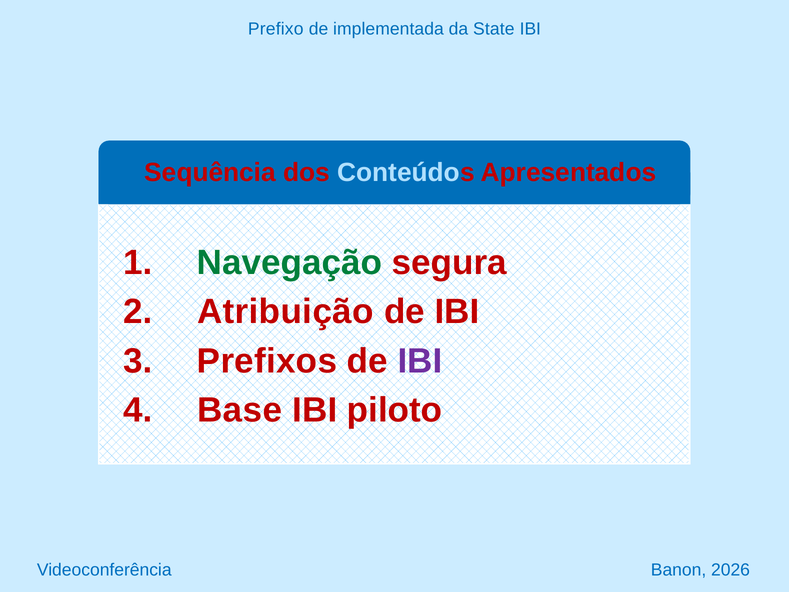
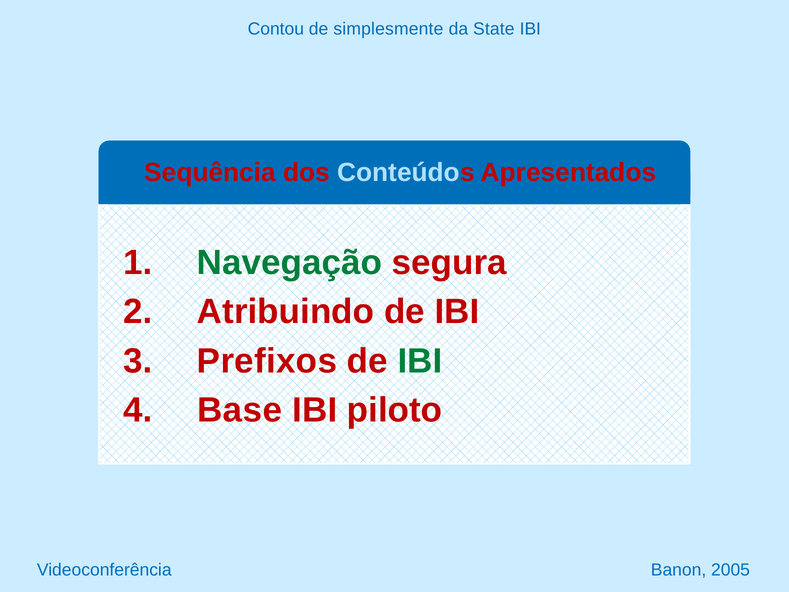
Prefixo: Prefixo -> Contou (276, 29)
implementada: implementada -> simplesmente (388, 29)
Atribuição: Atribuição -> Atribuindo (286, 312)
IBI colour: purple -> green (420, 361)
2026: 2026 -> 2005 (731, 570)
